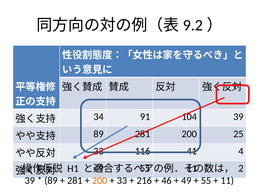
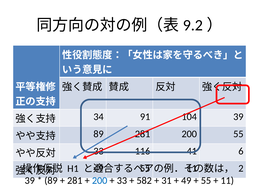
25: 25 -> 55 (238, 133)
4: 4 -> 6 (241, 151)
200 colour: orange -> blue (100, 180)
216: 216 -> 582 (144, 180)
46: 46 -> 31 (167, 180)
